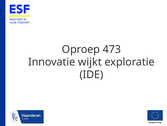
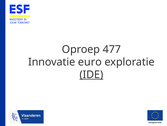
473: 473 -> 477 (112, 49)
wijkt: wijkt -> euro (90, 62)
IDE underline: none -> present (91, 74)
